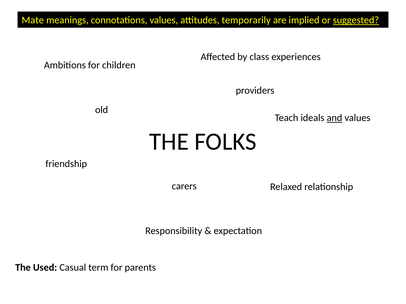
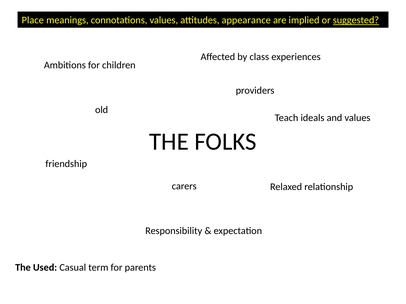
Mate: Mate -> Place (33, 20)
temporarily: temporarily -> appearance (246, 20)
and underline: present -> none (334, 118)
